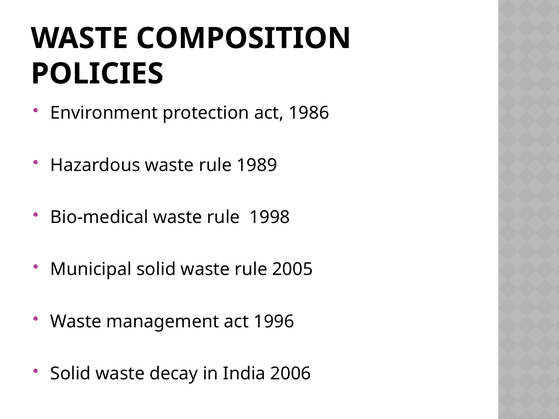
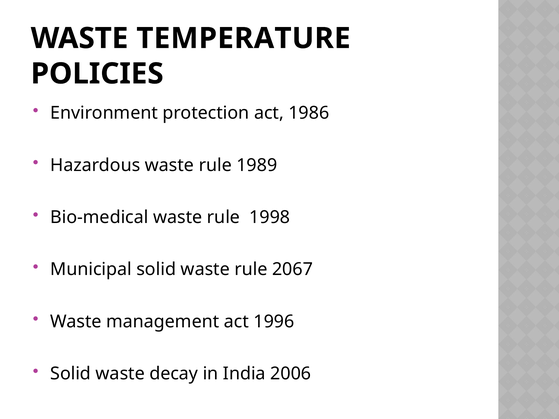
COMPOSITION: COMPOSITION -> TEMPERATURE (244, 38)
2005: 2005 -> 2067 (293, 270)
